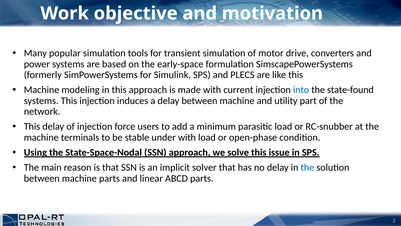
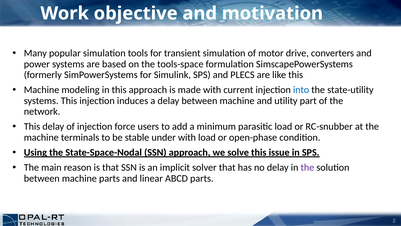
early-space: early-space -> tools-space (180, 64)
state-found: state-found -> state-utility (350, 90)
the colour: blue -> purple (307, 167)
